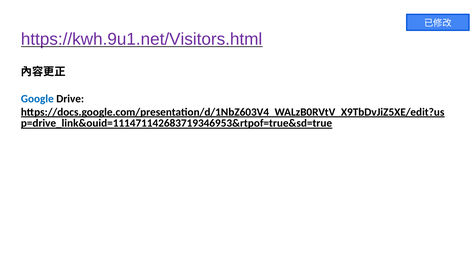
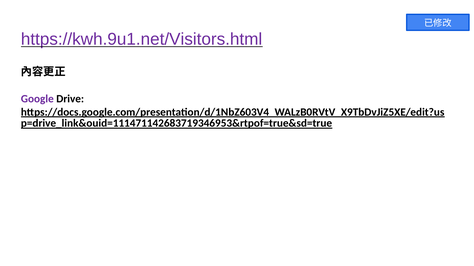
Google colour: blue -> purple (37, 99)
